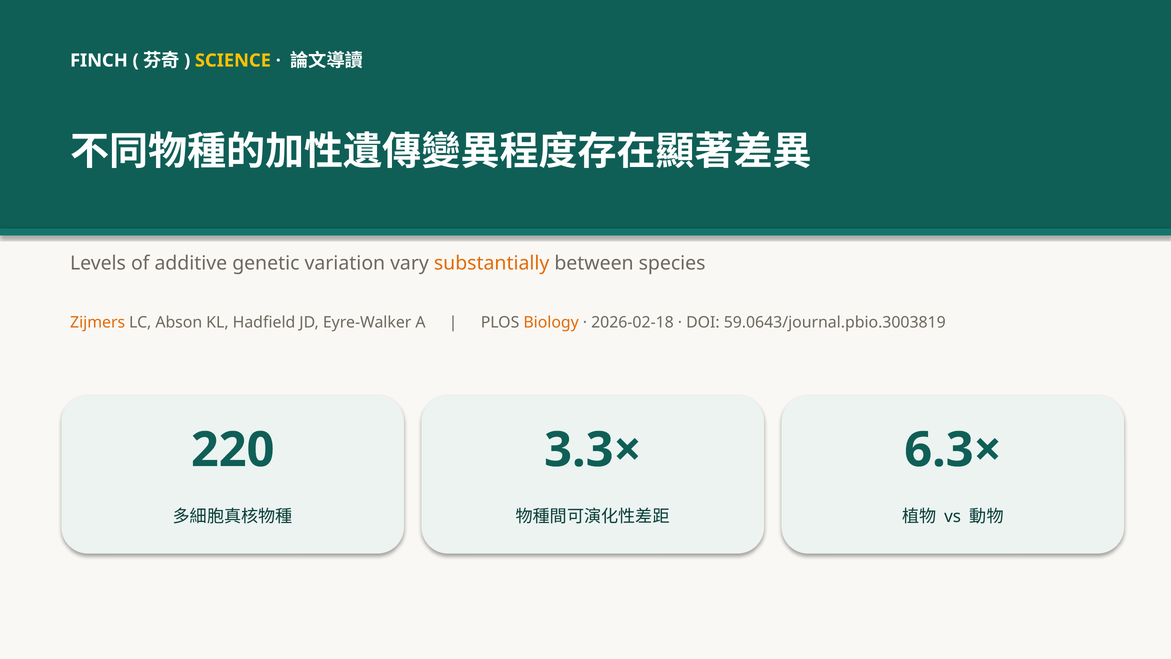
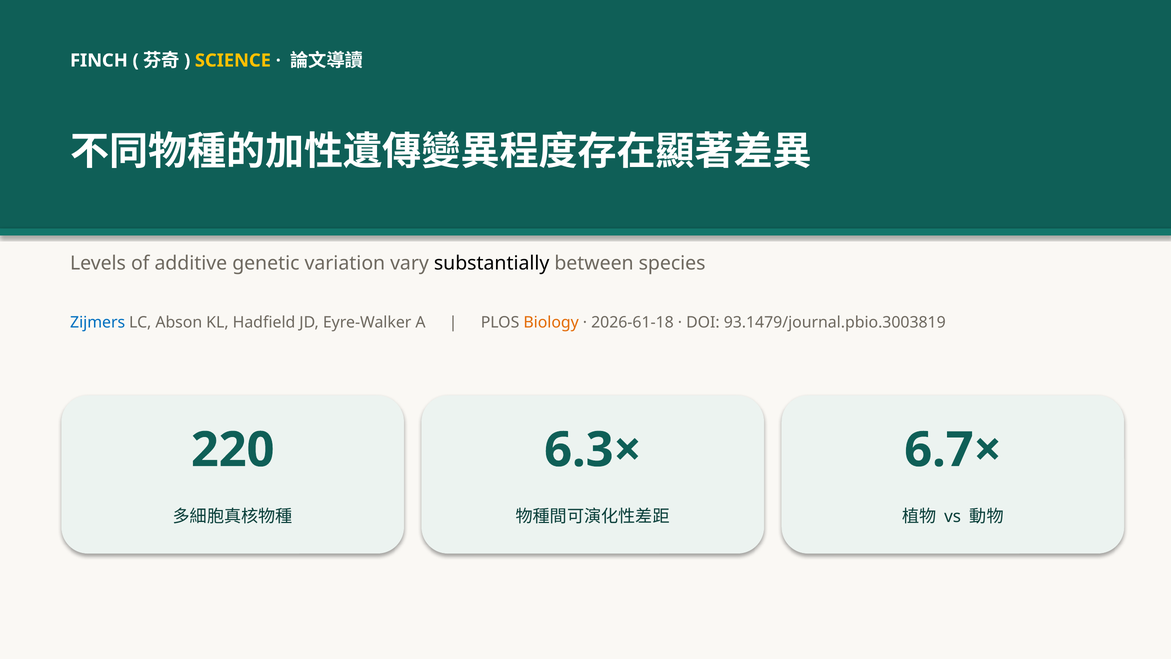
substantially colour: orange -> black (492, 263)
Zijmers colour: orange -> blue (98, 322)
2026-02-18: 2026-02-18 -> 2026-61-18 (632, 322)
59.0643/journal.pbio.3003819: 59.0643/journal.pbio.3003819 -> 93.1479/journal.pbio.3003819 (835, 322)
3.3×: 3.3× -> 6.3× (593, 450)
6.3×: 6.3× -> 6.7× (953, 450)
